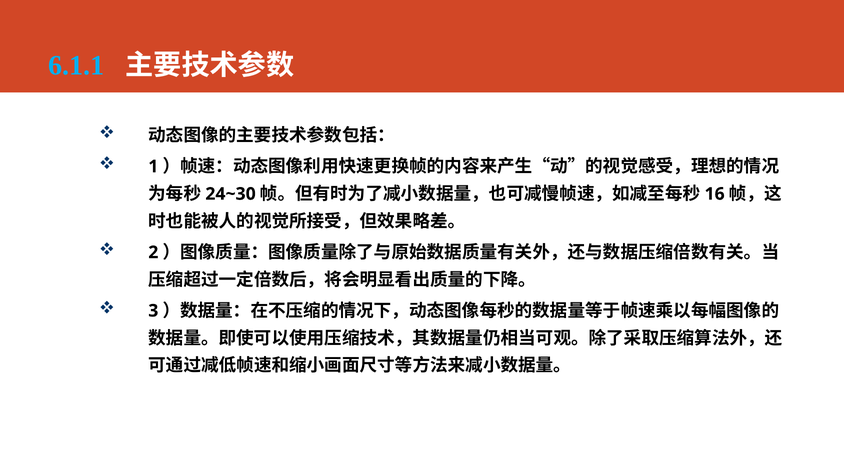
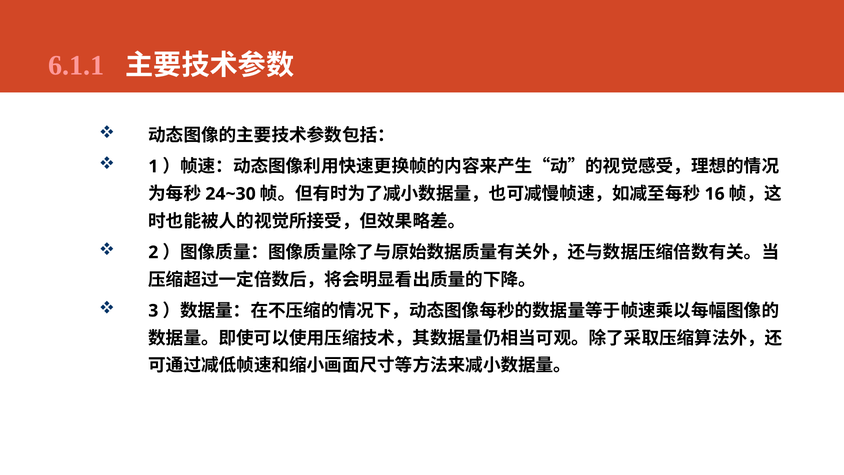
6.1.1 colour: light blue -> pink (76, 66)
